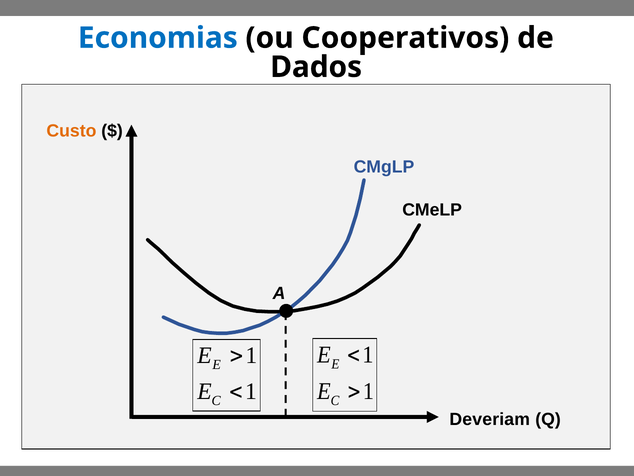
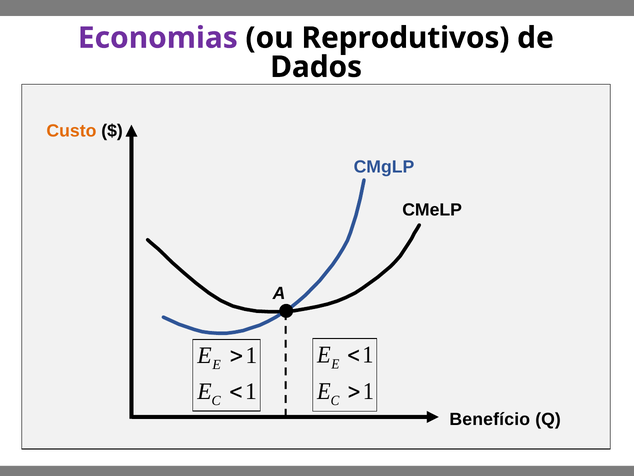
Economias colour: blue -> purple (158, 38)
Cooperativos: Cooperativos -> Reprodutivos (405, 38)
Deveriam: Deveriam -> Benefício (490, 419)
